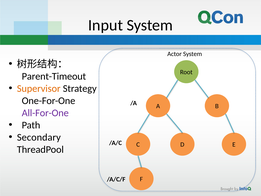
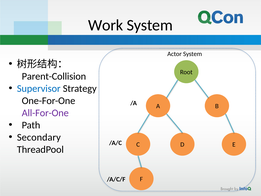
Input: Input -> Work (106, 25)
Parent-Timeout: Parent-Timeout -> Parent-Collision (54, 76)
Supervisor colour: orange -> blue (39, 88)
